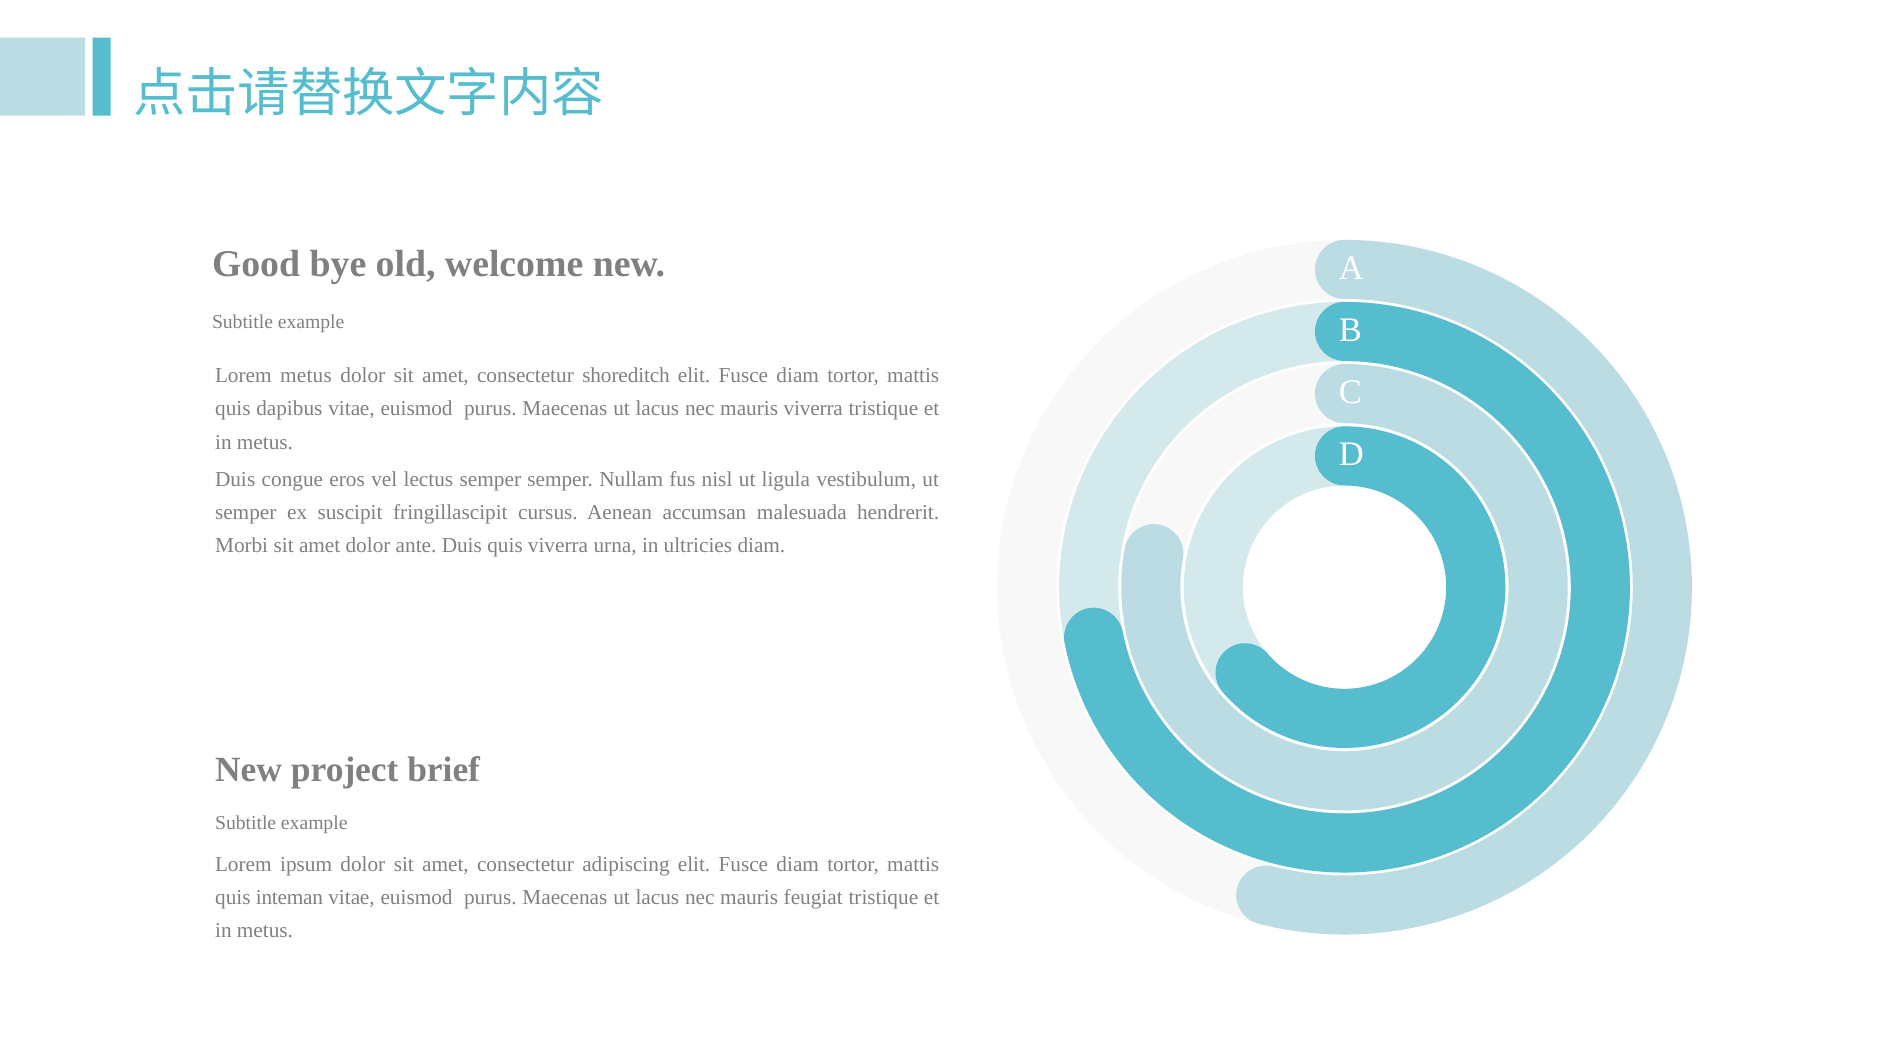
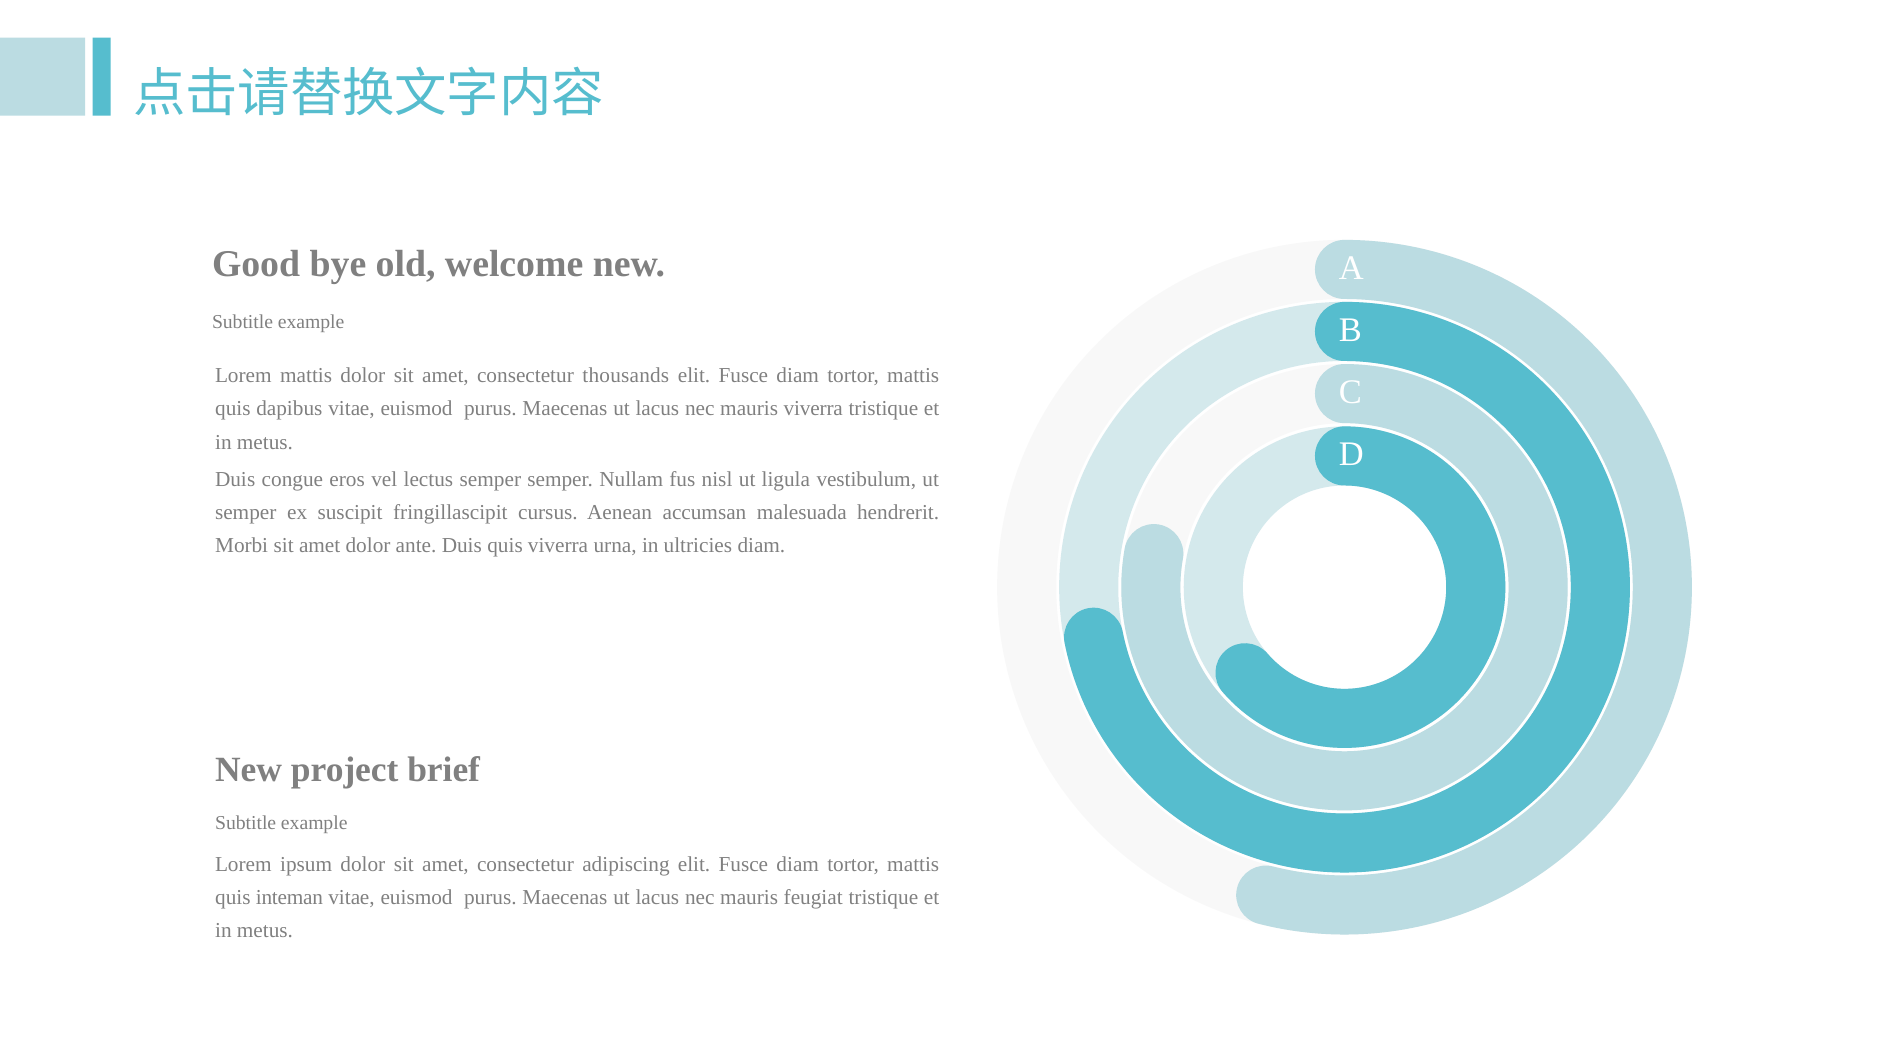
Lorem metus: metus -> mattis (306, 376)
shoreditch: shoreditch -> thousands (626, 376)
